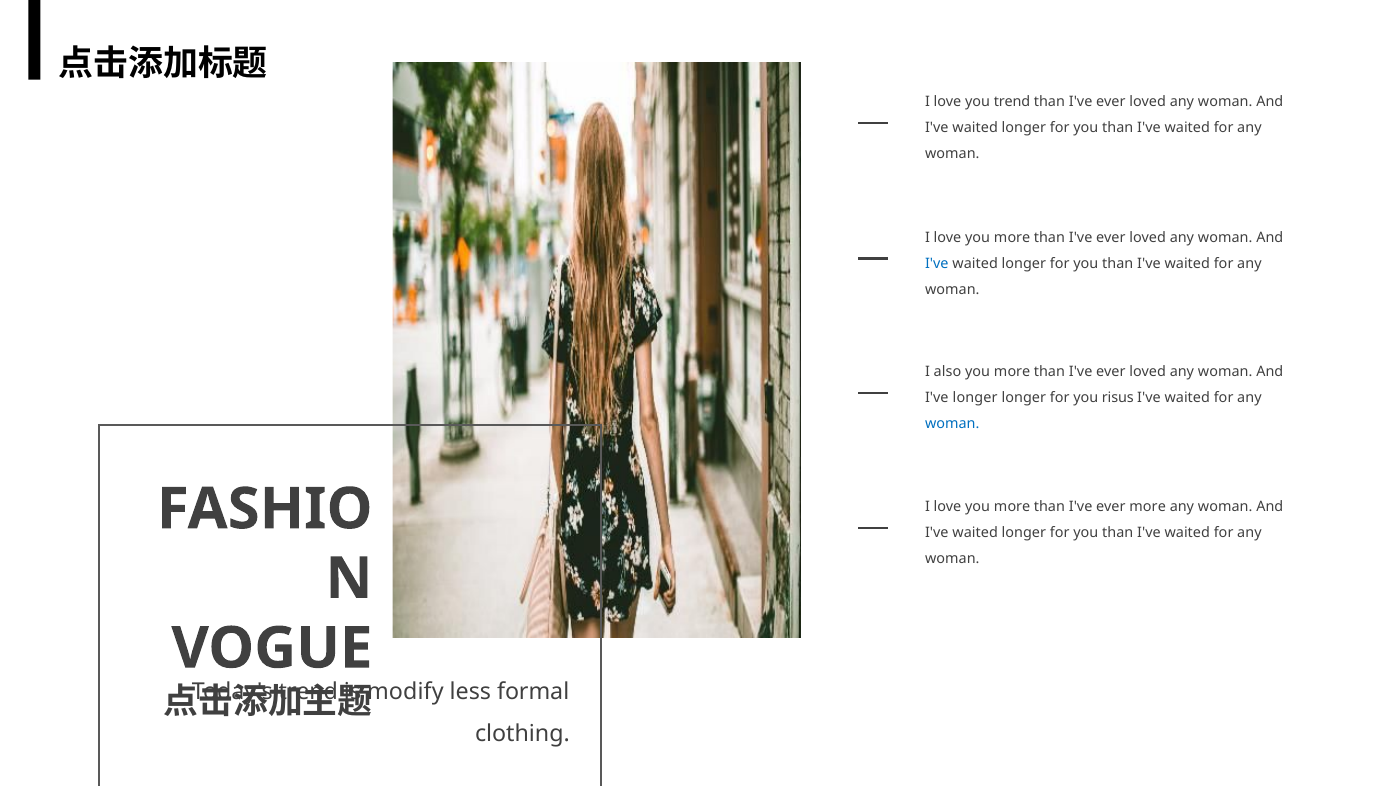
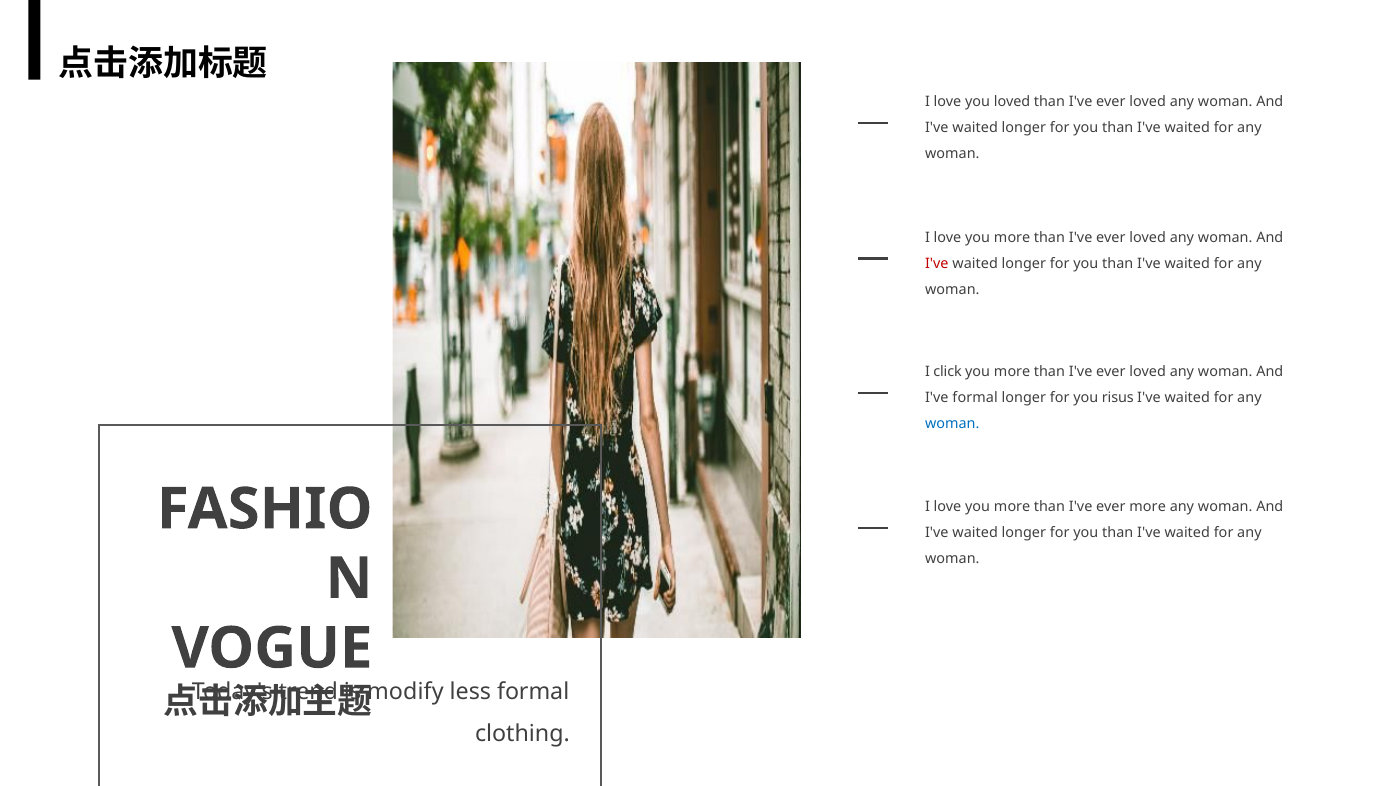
you trend: trend -> loved (1012, 102)
I've colour: blue -> red (937, 263)
also: also -> click (948, 372)
I've longer: longer -> formal (975, 398)
